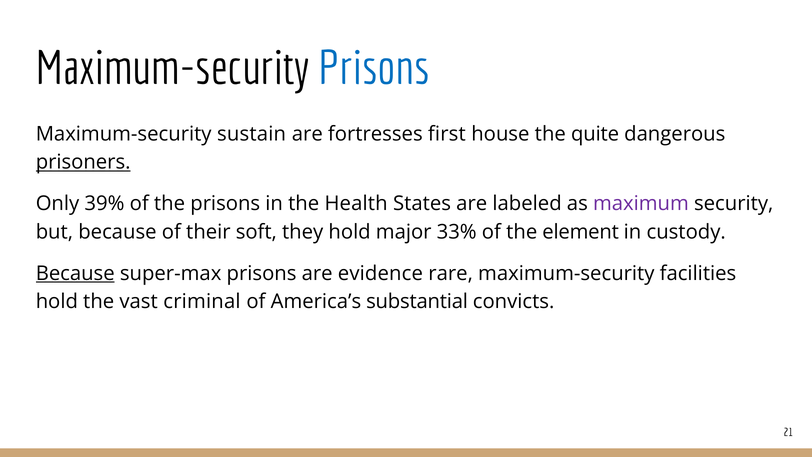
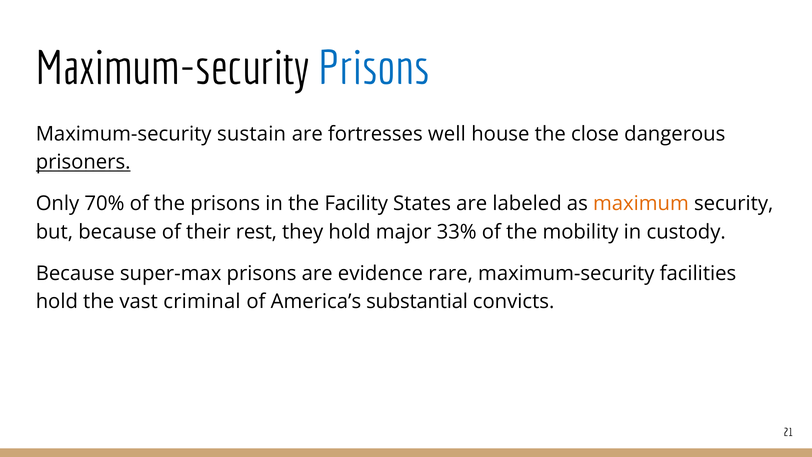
first: first -> well (447, 134)
quite: quite -> close (595, 134)
39%: 39% -> 70% (104, 204)
Health: Health -> Facility (356, 204)
maximum colour: purple -> orange (641, 204)
soft: soft -> rest (256, 232)
element: element -> mobility (581, 232)
Because underline: present -> none (75, 273)
